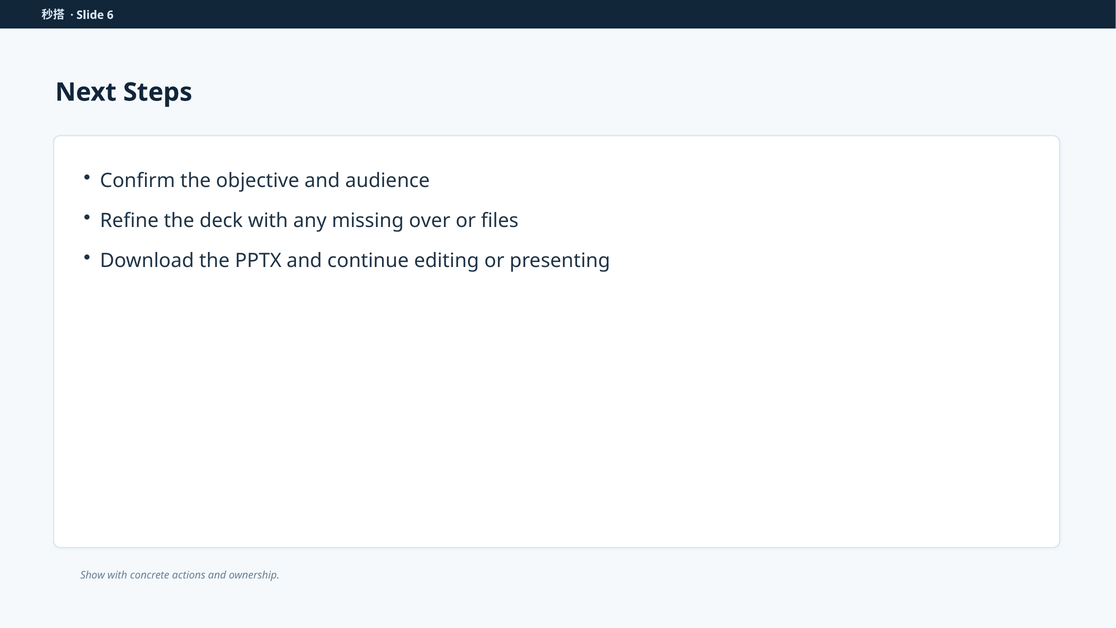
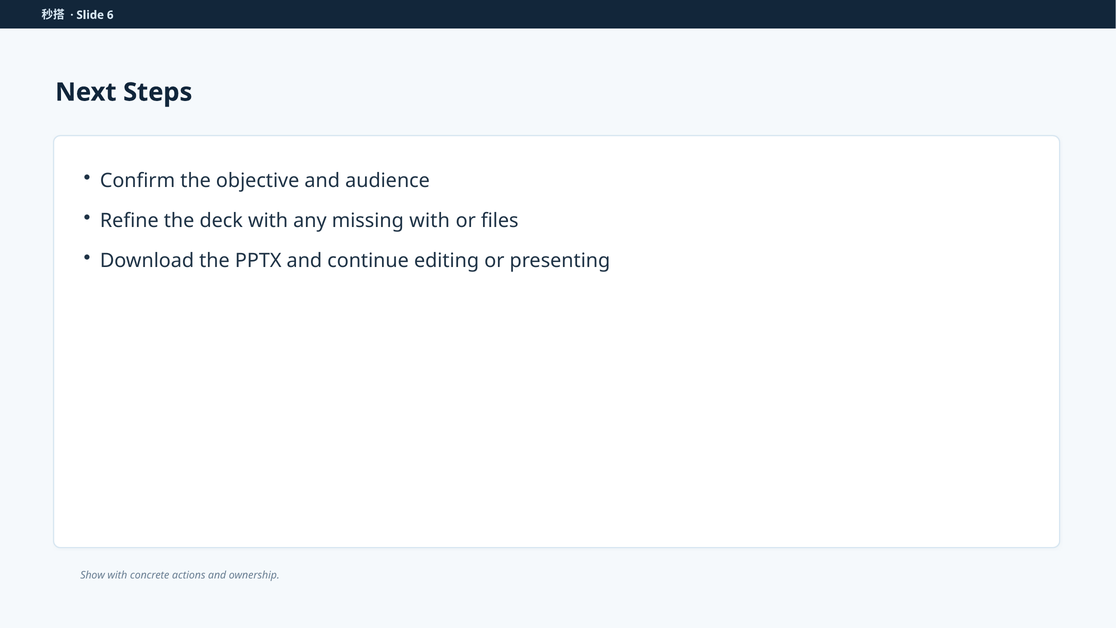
missing over: over -> with (430, 221)
